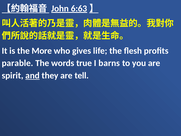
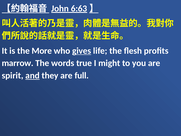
gives underline: none -> present (82, 51)
parable: parable -> marrow (18, 63)
barns: barns -> might (109, 63)
tell: tell -> full (82, 75)
